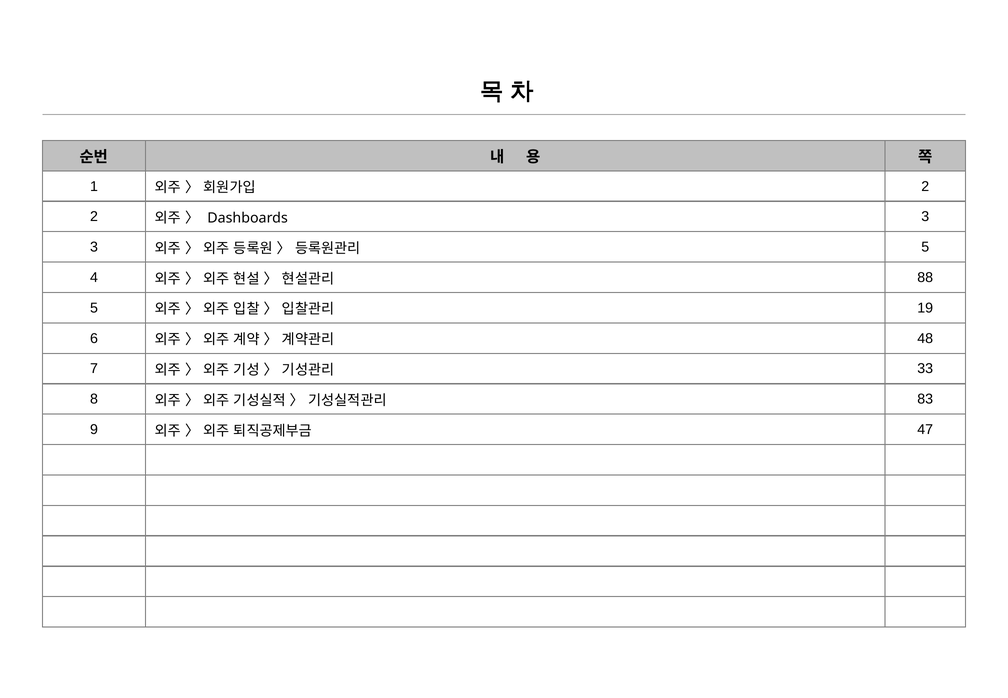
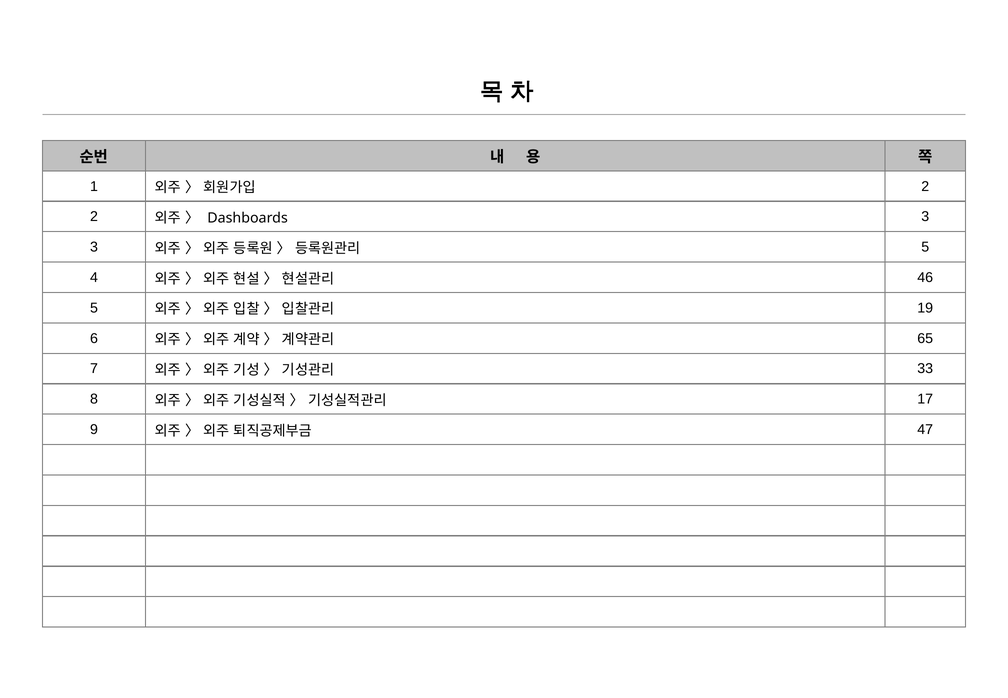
88: 88 -> 46 (925, 277)
48: 48 -> 65 (925, 338)
83: 83 -> 17 (925, 399)
